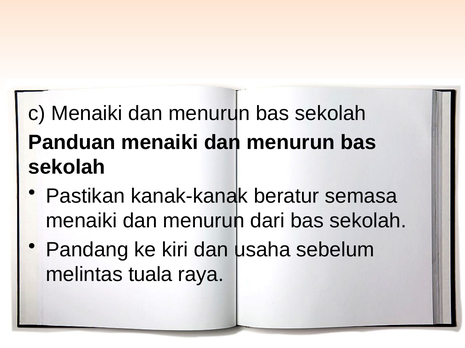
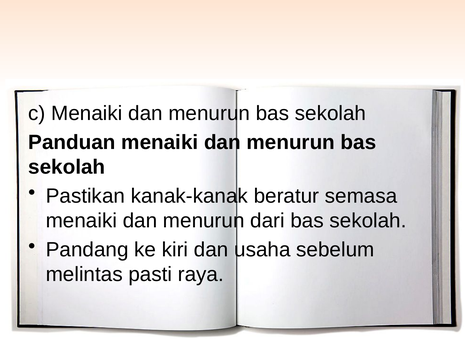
tuala: tuala -> pasti (150, 275)
